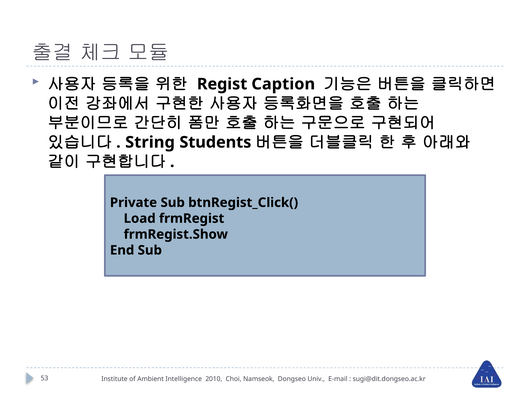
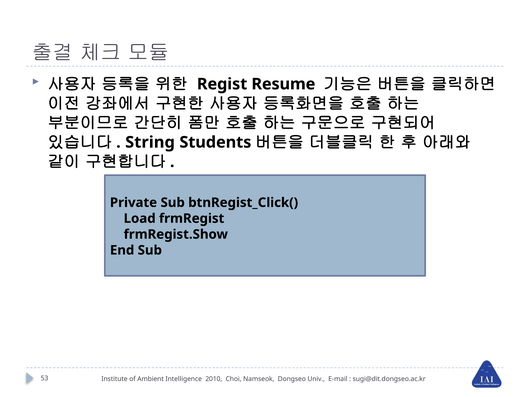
Caption: Caption -> Resume (283, 84)
